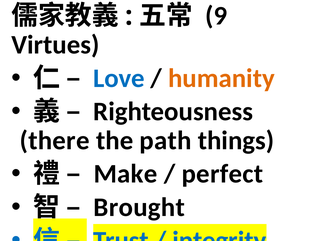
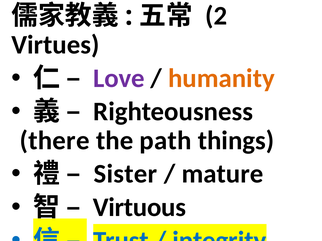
9: 9 -> 2 (216, 16)
Love colour: blue -> purple (119, 78)
Make: Make -> Sister (125, 174)
perfect: perfect -> mature (222, 174)
Brought: Brought -> Virtuous (139, 208)
